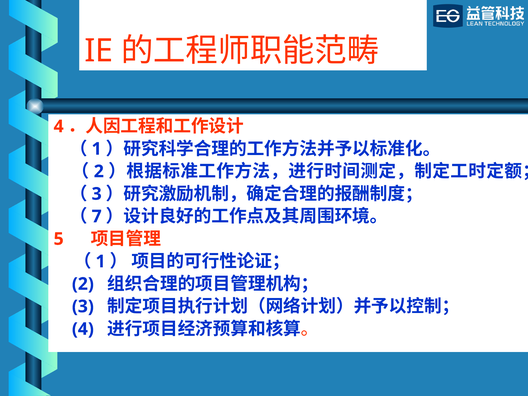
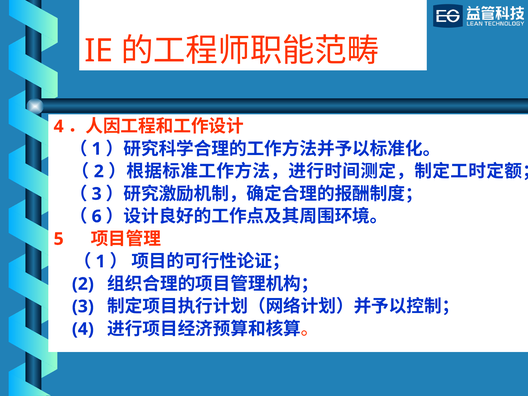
7: 7 -> 6 (97, 216)
